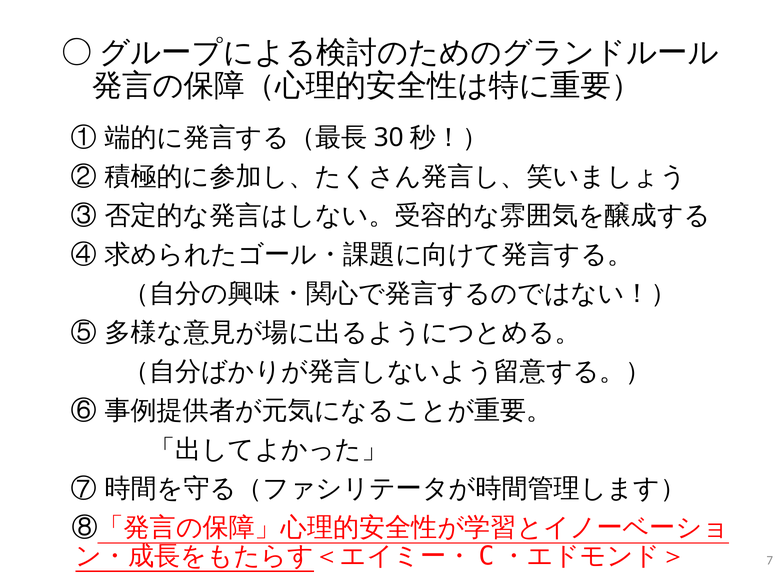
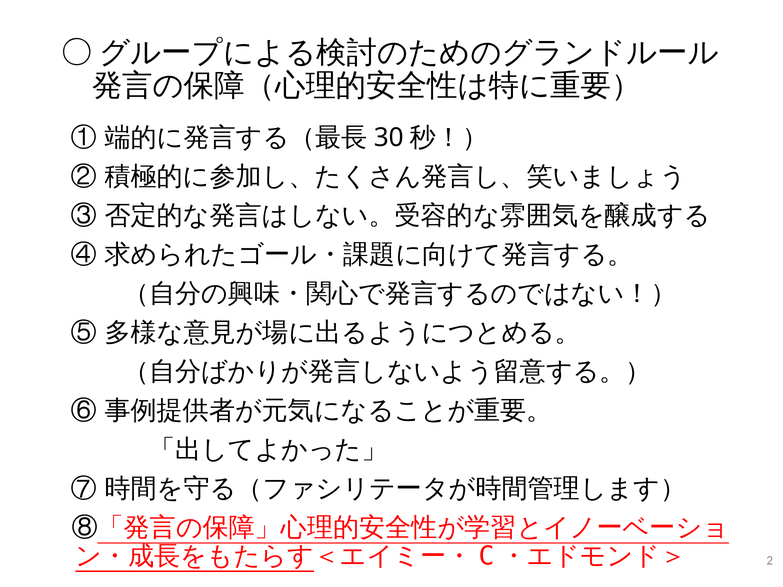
7: 7 -> 2 (770, 561)
